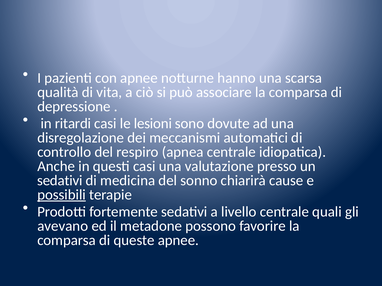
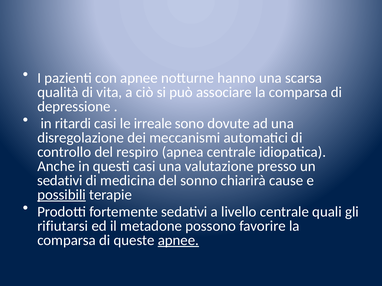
lesioni: lesioni -> irreale (153, 124)
avevano: avevano -> rifiutarsi (63, 226)
apnee underline: none -> present (178, 241)
